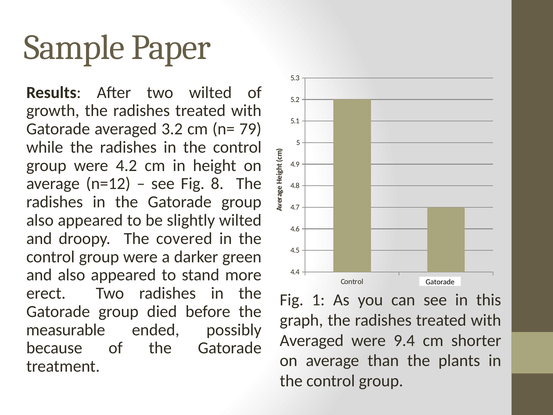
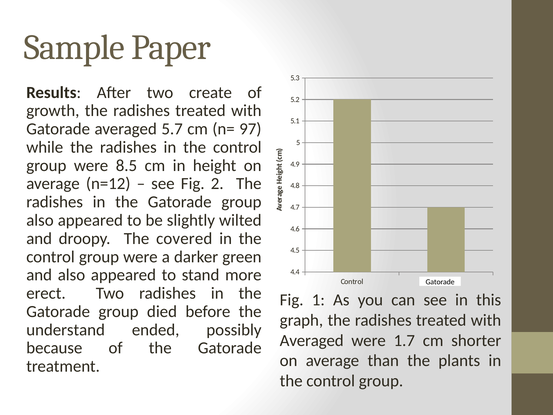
two wilted: wilted -> create (210, 92)
3.2: 3.2 -> 5.7 (172, 129)
79: 79 -> 97 (250, 129)
4.2: 4.2 -> 8.5 (126, 165)
8: 8 -> 2 (217, 184)
measurable: measurable -> understand (66, 330)
9.4: 9.4 -> 1.7 (404, 340)
